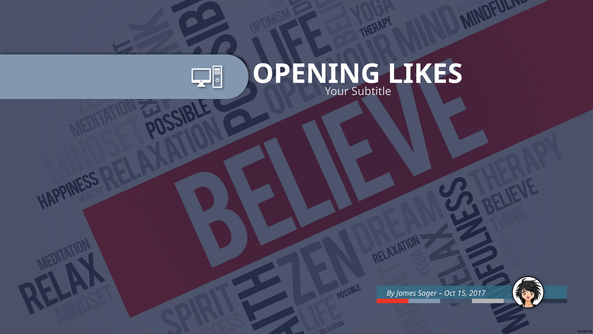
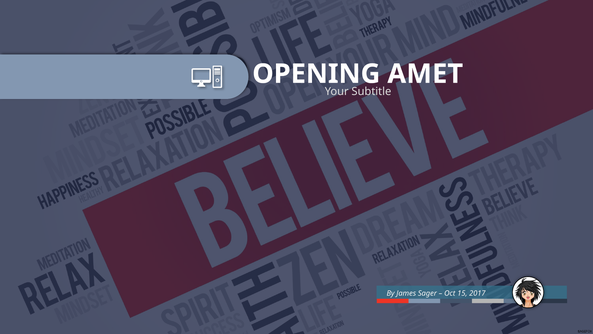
LIKES: LIKES -> AMET (425, 74)
